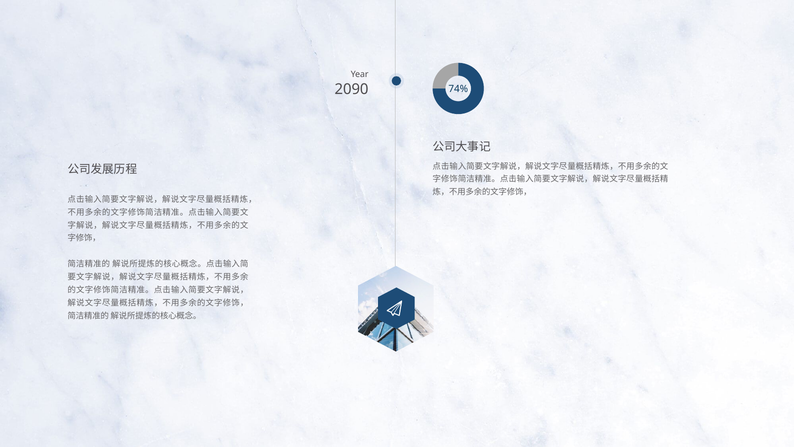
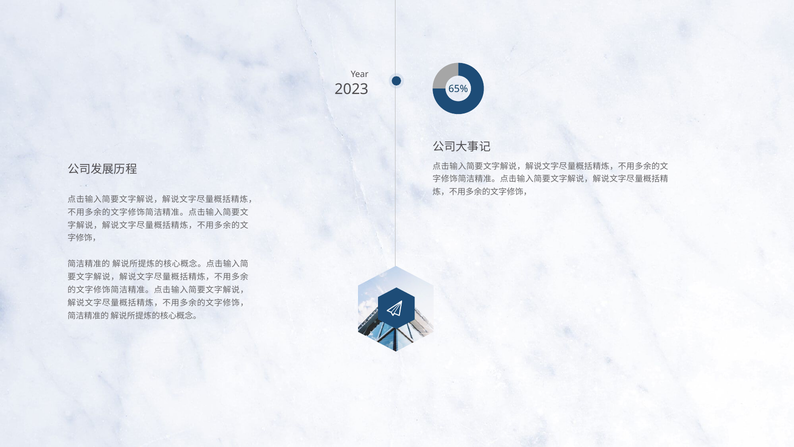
2090: 2090 -> 2023 (352, 89)
74%: 74% -> 65% (458, 89)
